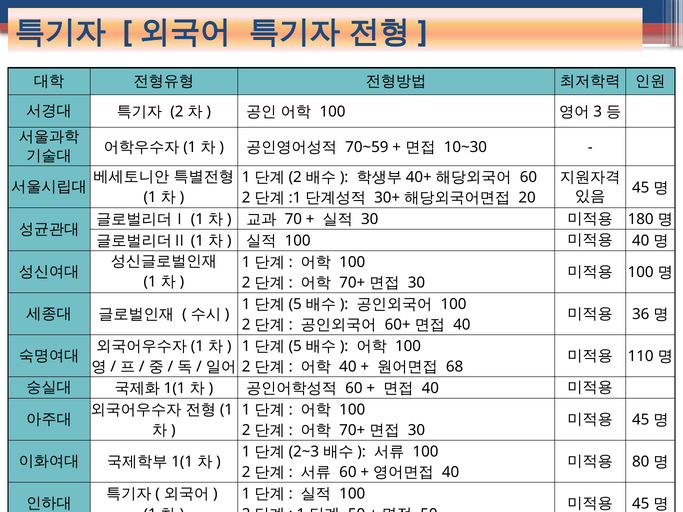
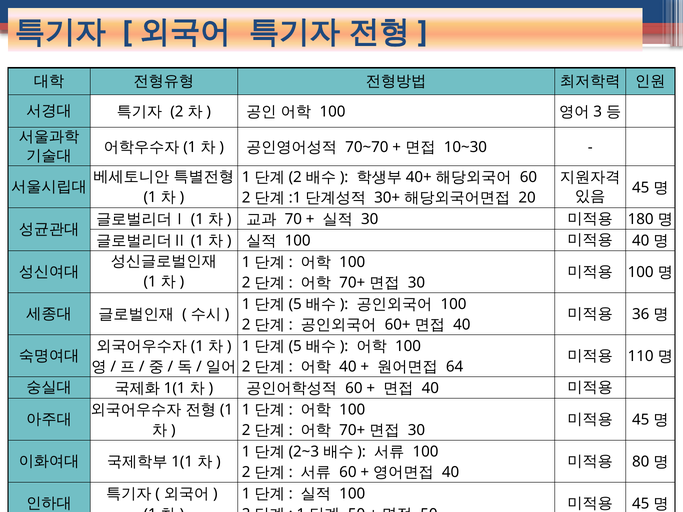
70~59: 70~59 -> 70~70 (367, 147)
68: 68 -> 64 (455, 367)
